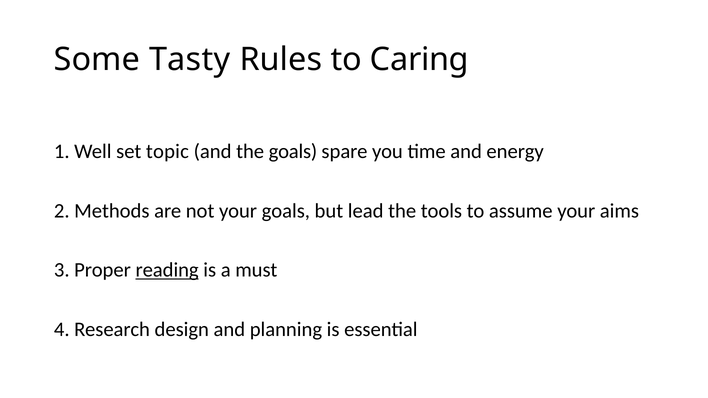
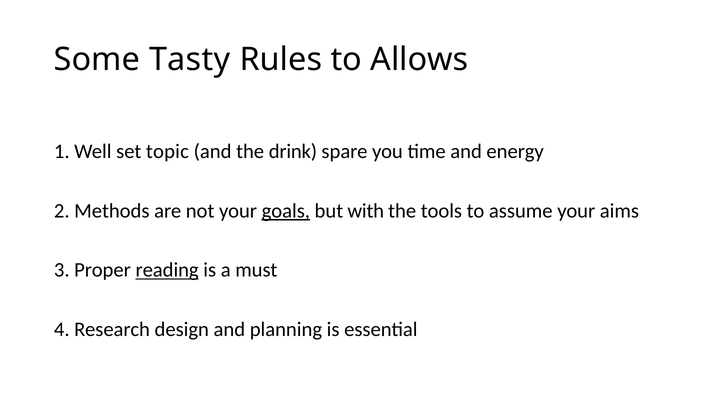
Caring: Caring -> Allows (419, 59)
the goals: goals -> drink (293, 152)
goals underline: none -> present (286, 211)
lead: lead -> with (366, 211)
